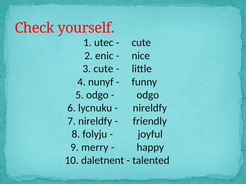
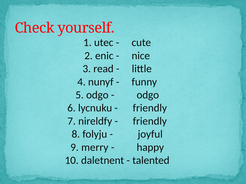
3 cute: cute -> read (103, 69)
nireldfy: nireldfy -> friendly (150, 108)
